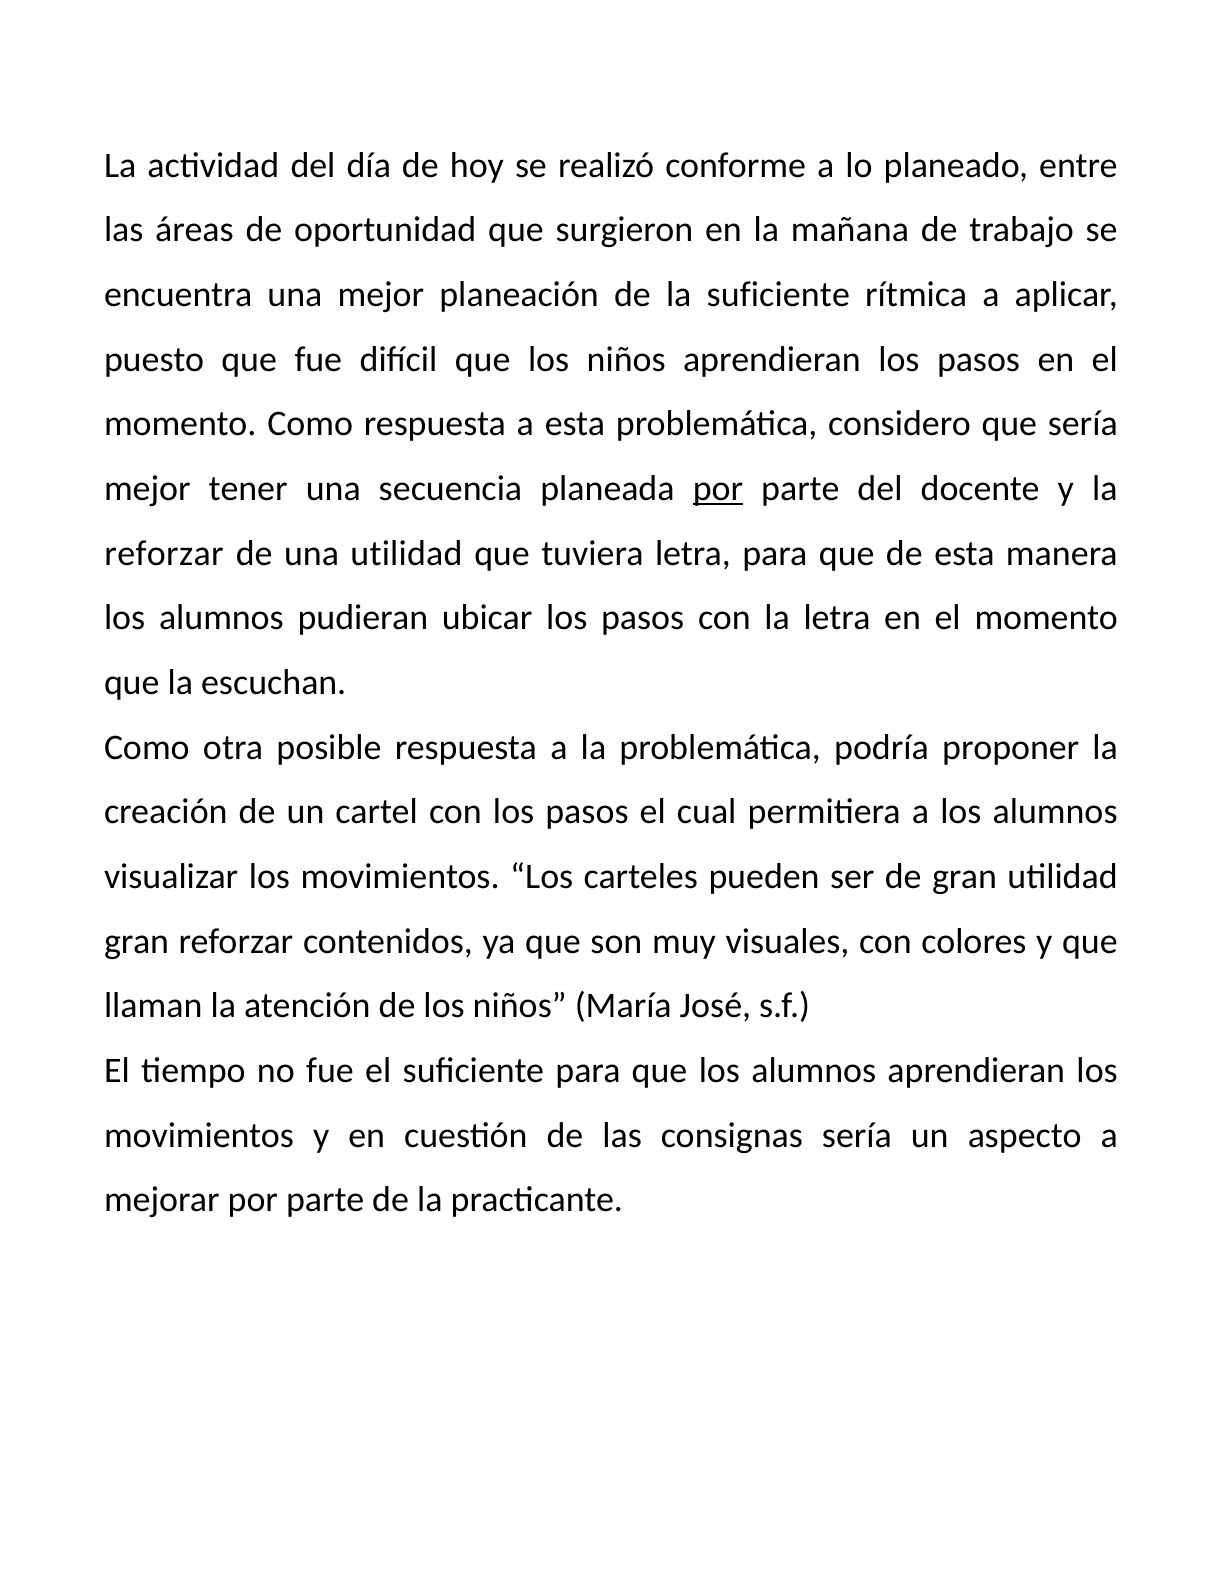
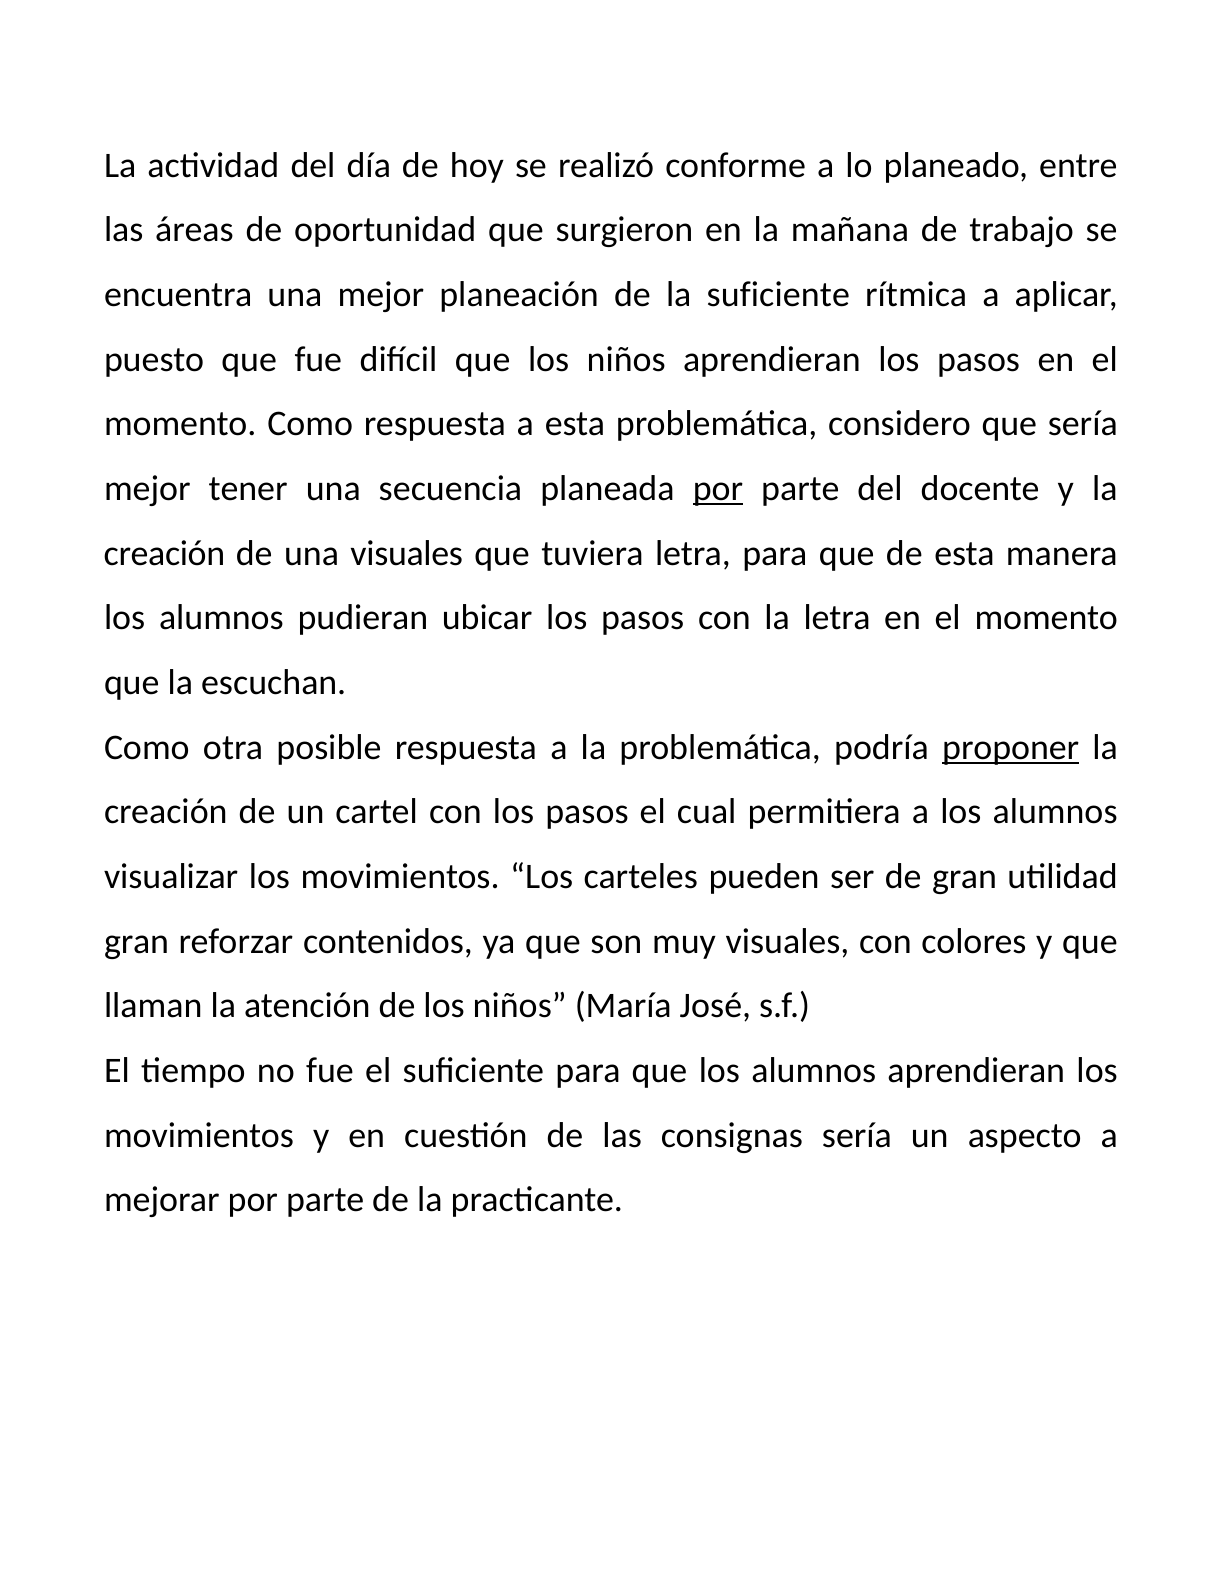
reforzar: reforzar -> creación (164, 554)
una utilidad: utilidad -> visuales (407, 554)
proponer underline: none -> present (1011, 748)
